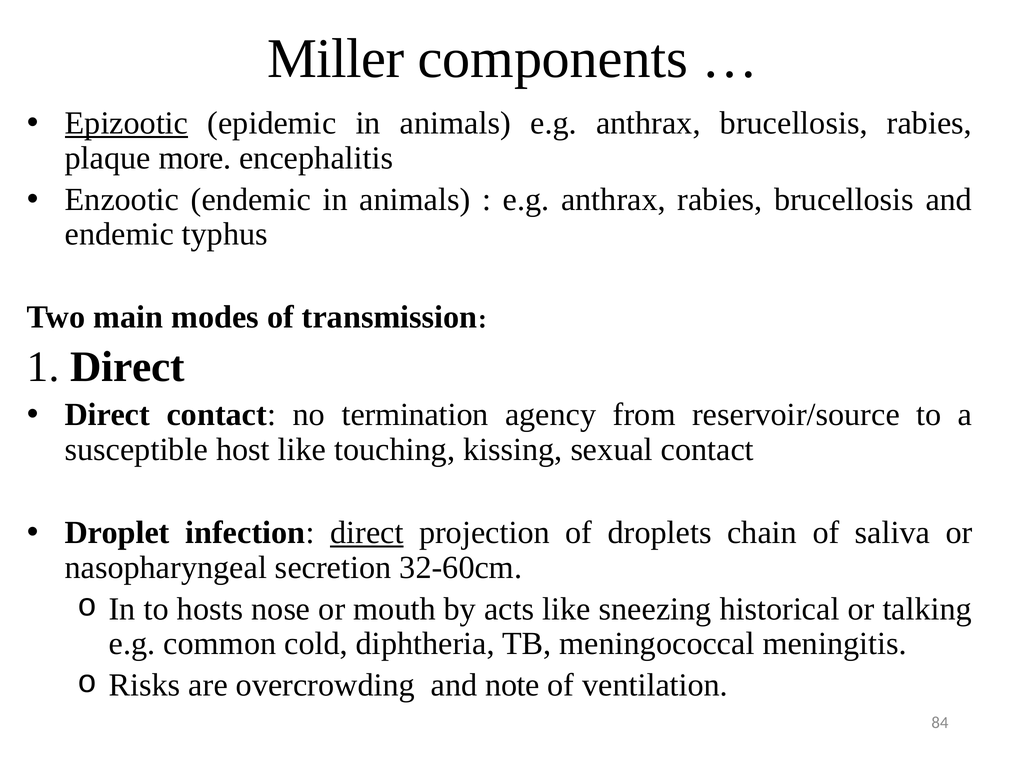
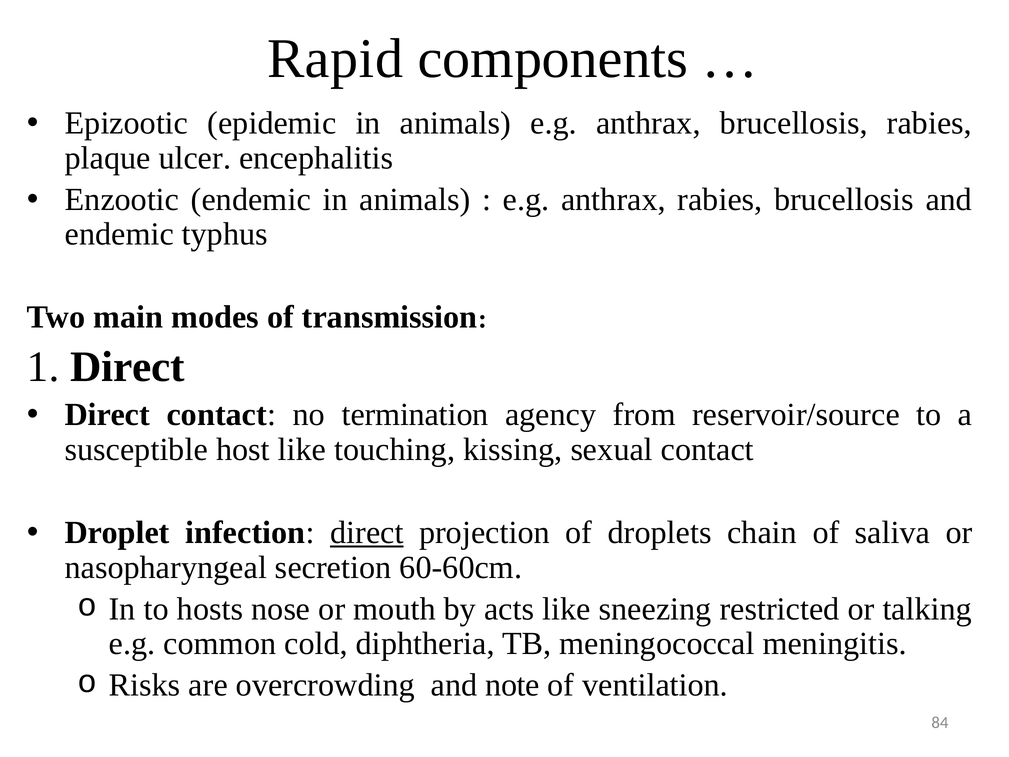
Miller: Miller -> Rapid (335, 59)
Epizootic underline: present -> none (126, 123)
more: more -> ulcer (195, 158)
32-60cm: 32-60cm -> 60-60cm (461, 567)
historical: historical -> restricted (780, 609)
